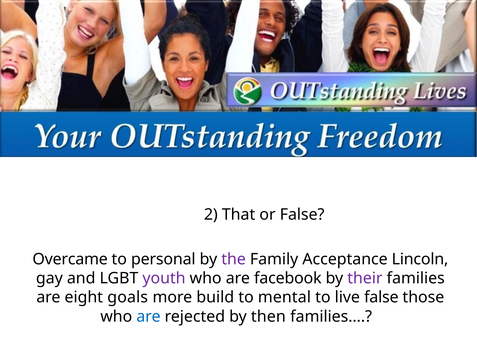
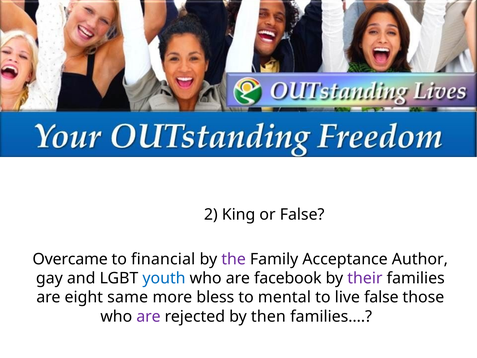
That: That -> King (239, 214)
personal: personal -> financial (163, 259)
Lincoln: Lincoln -> Author (420, 259)
youth colour: purple -> blue (164, 278)
goals: goals -> same (128, 297)
build: build -> bless (215, 297)
are colour: blue -> purple (148, 316)
